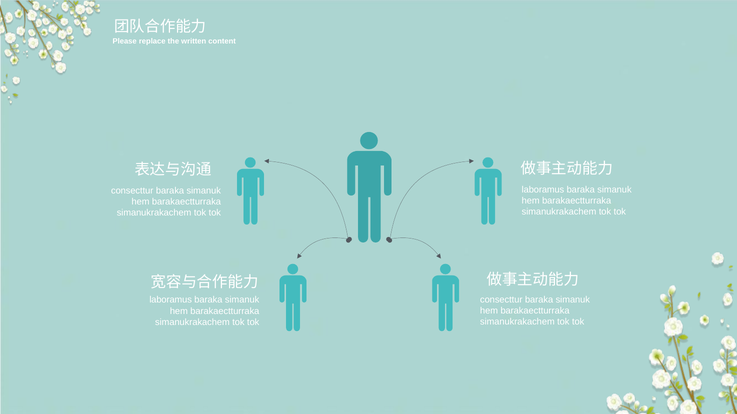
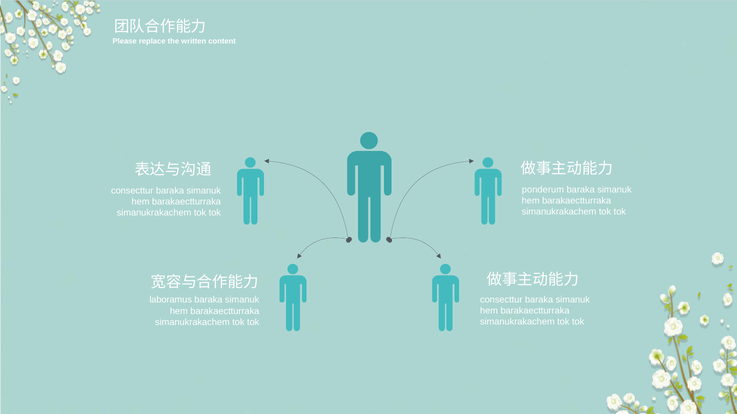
laboramus: laboramus -> ponderum (543, 190)
